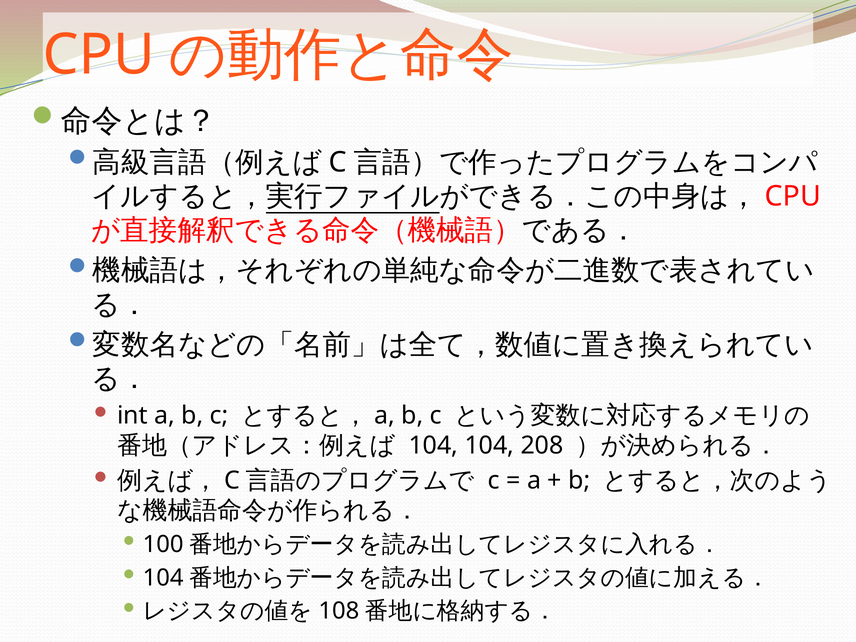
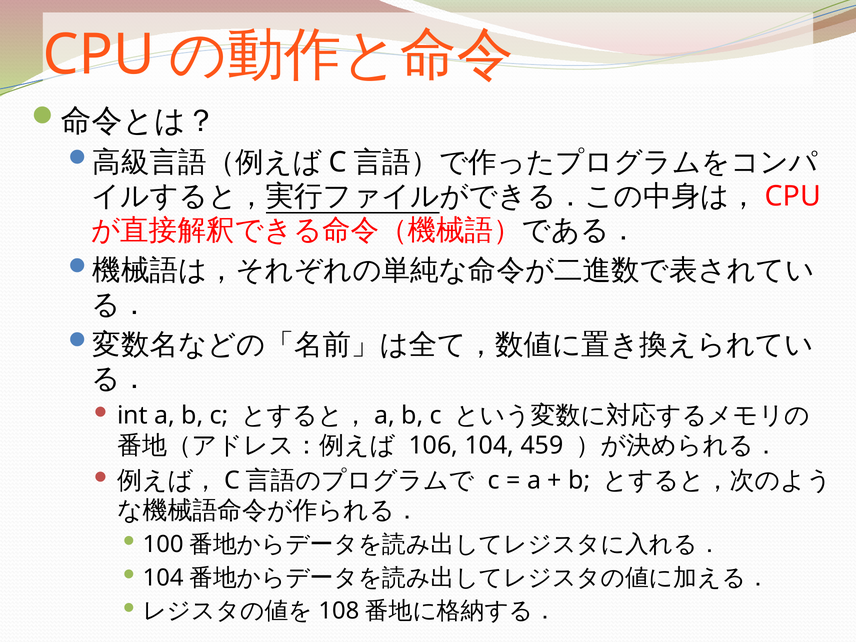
104: 104 -> 106 (433, 446)
208: 208 -> 459 (542, 446)
